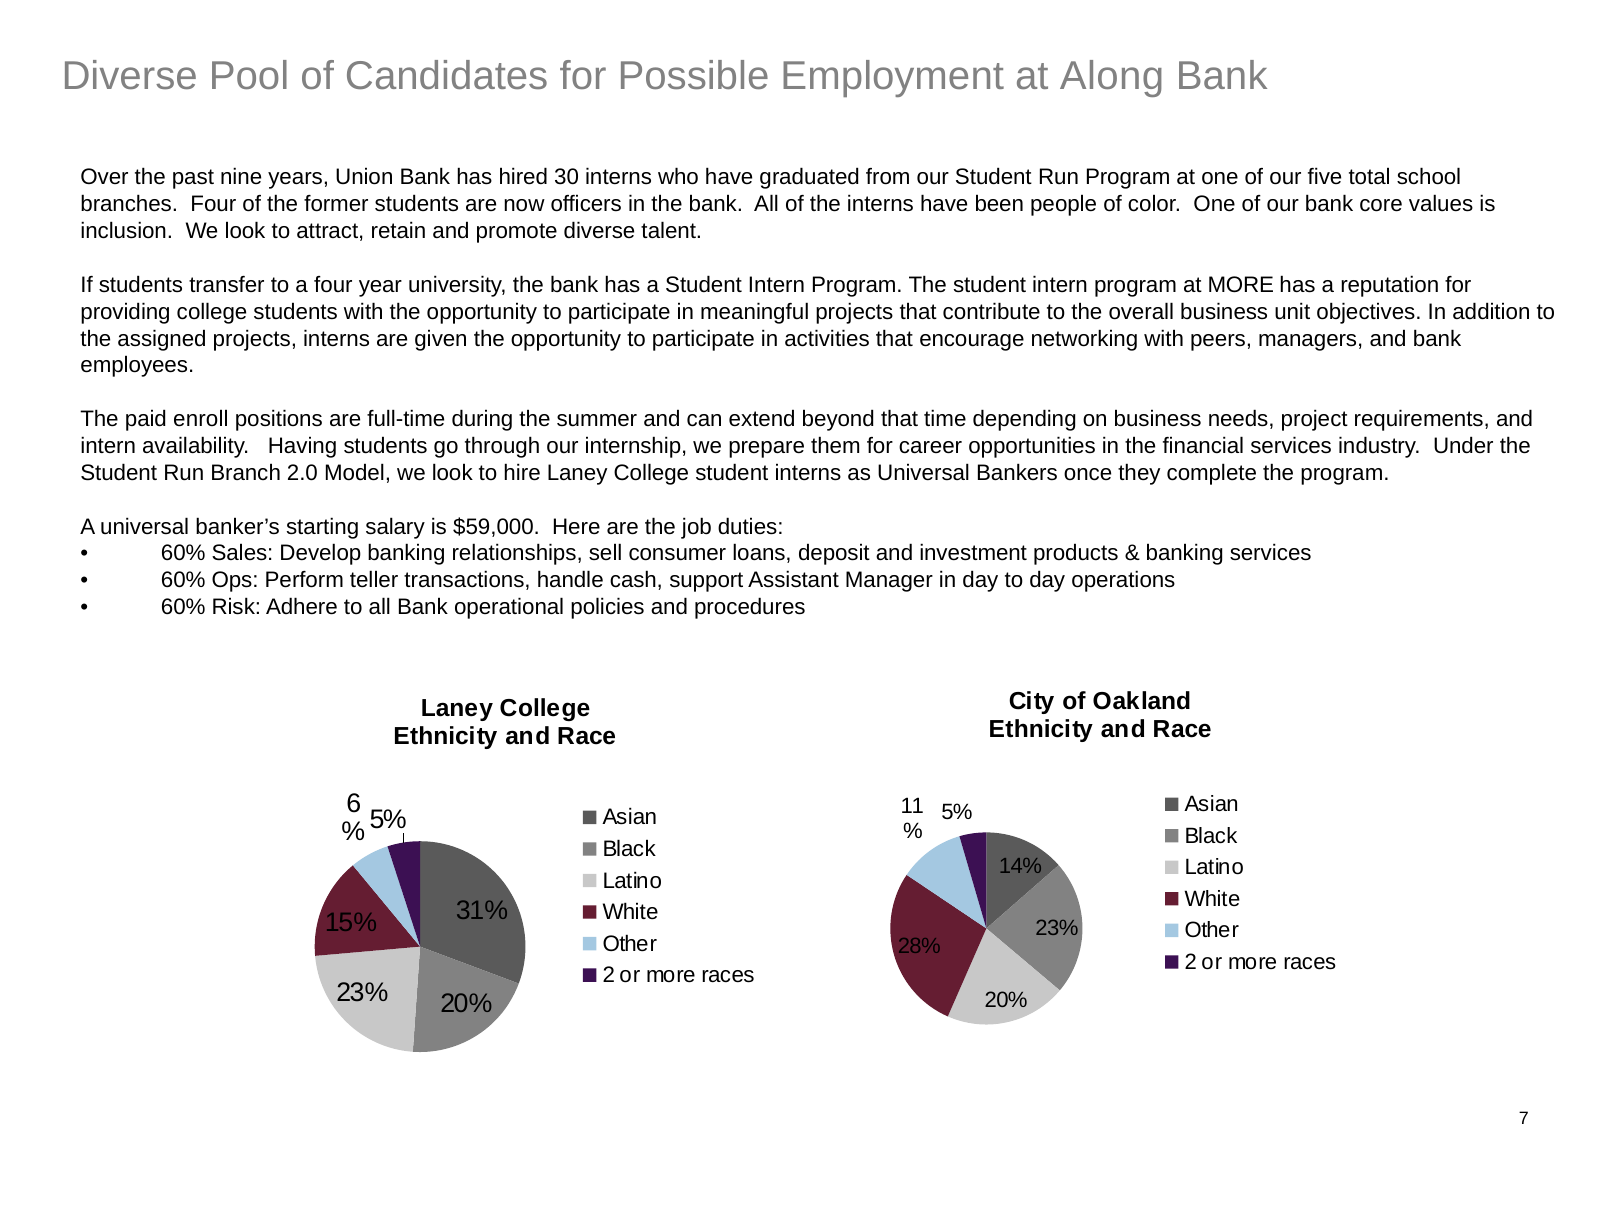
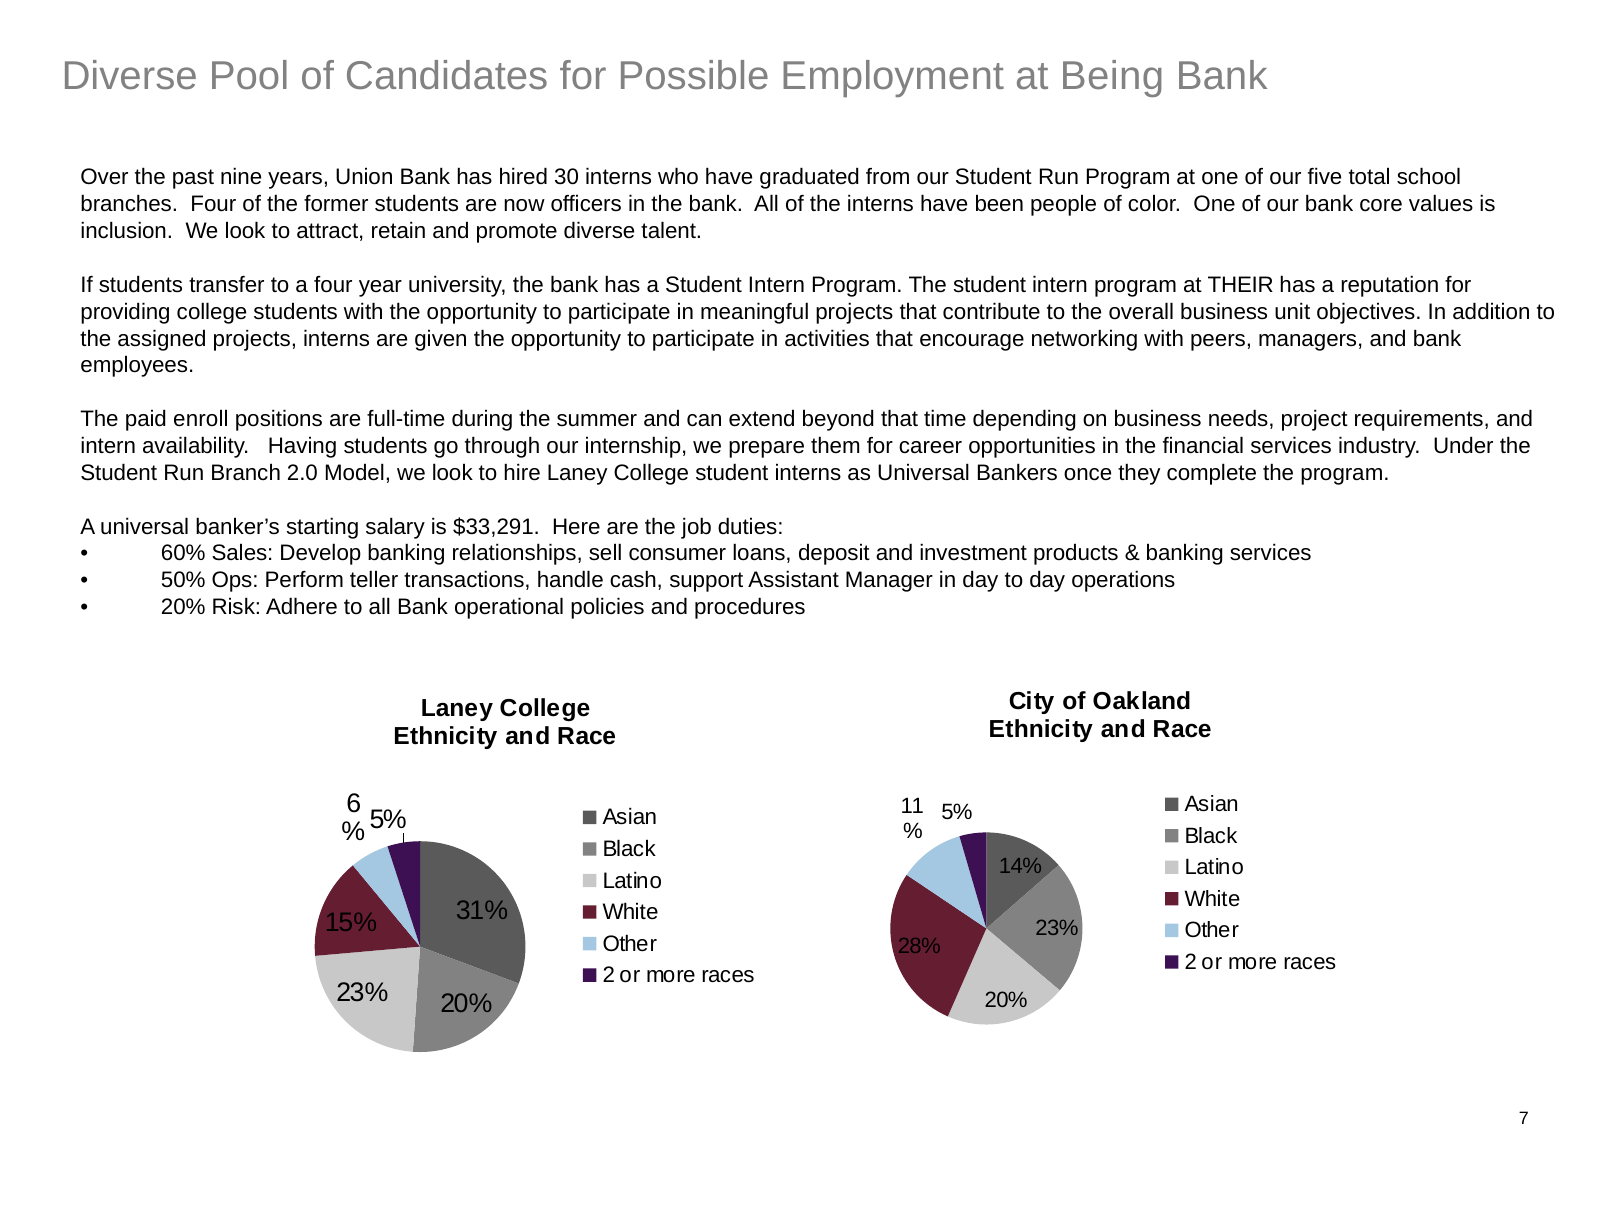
Along: Along -> Being (1112, 76)
at MORE: MORE -> THEIR (1241, 285)
$59,000: $59,000 -> $33,291 (497, 527)
60%: 60% -> 50% (183, 580)
60%: 60% -> 20% (183, 607)
